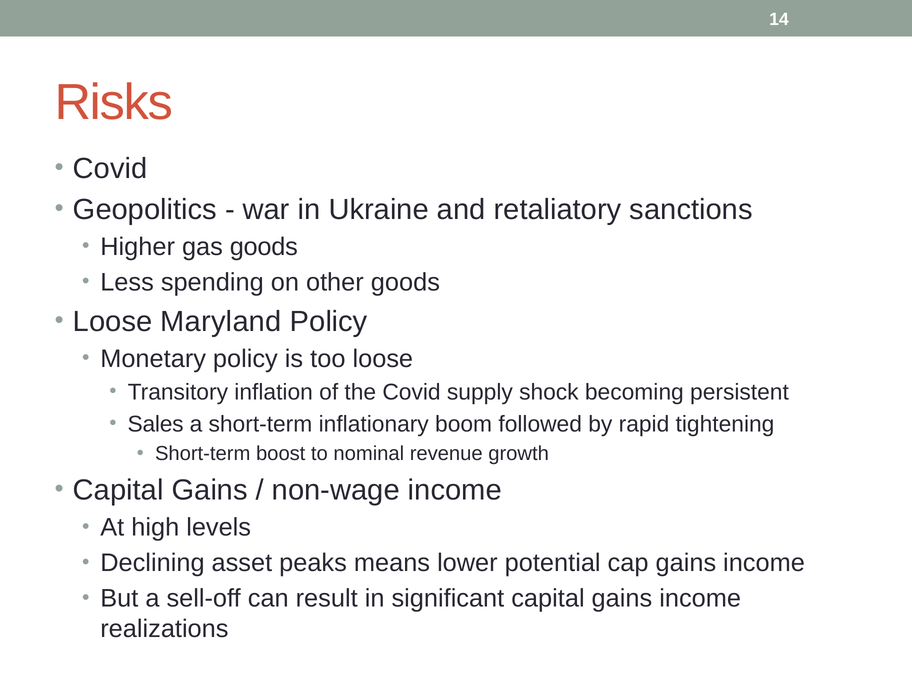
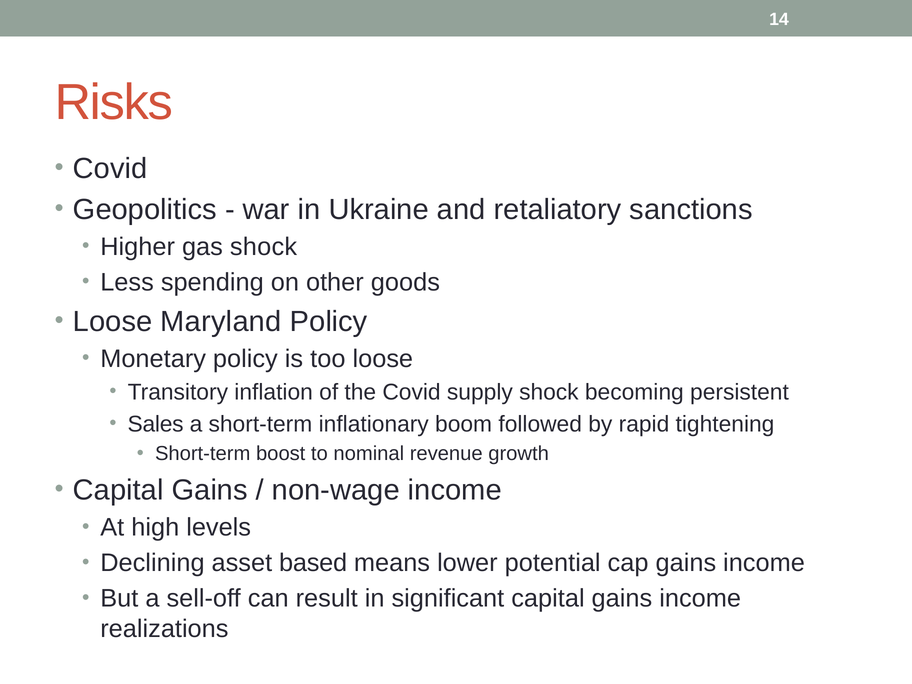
gas goods: goods -> shock (264, 247)
peaks: peaks -> based (313, 563)
